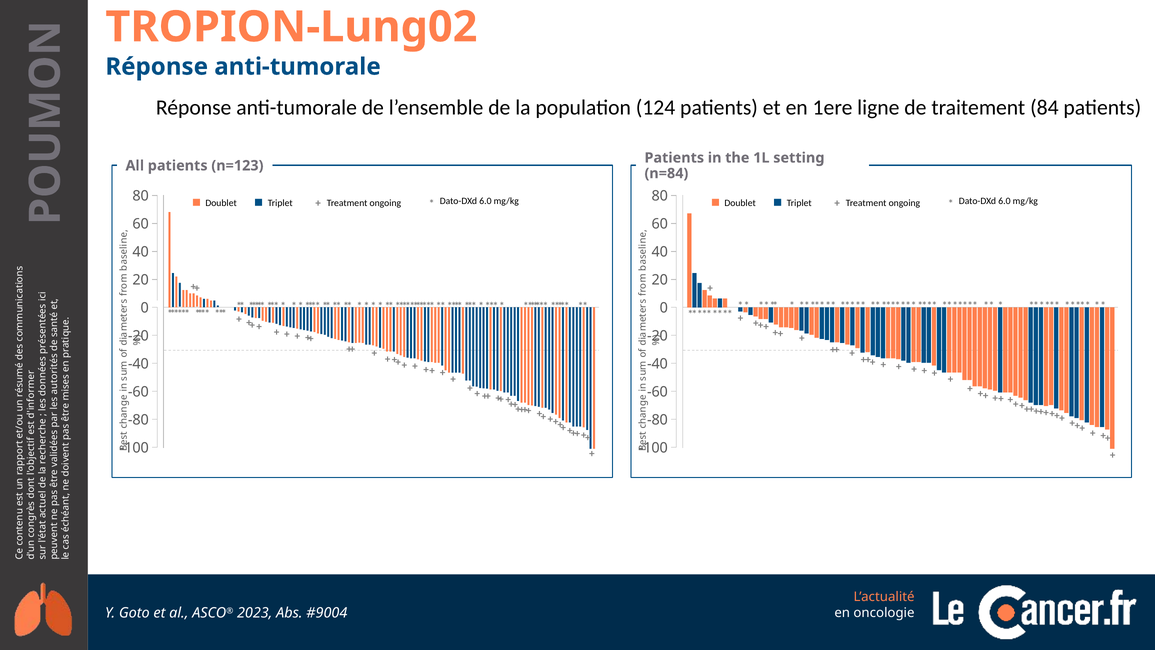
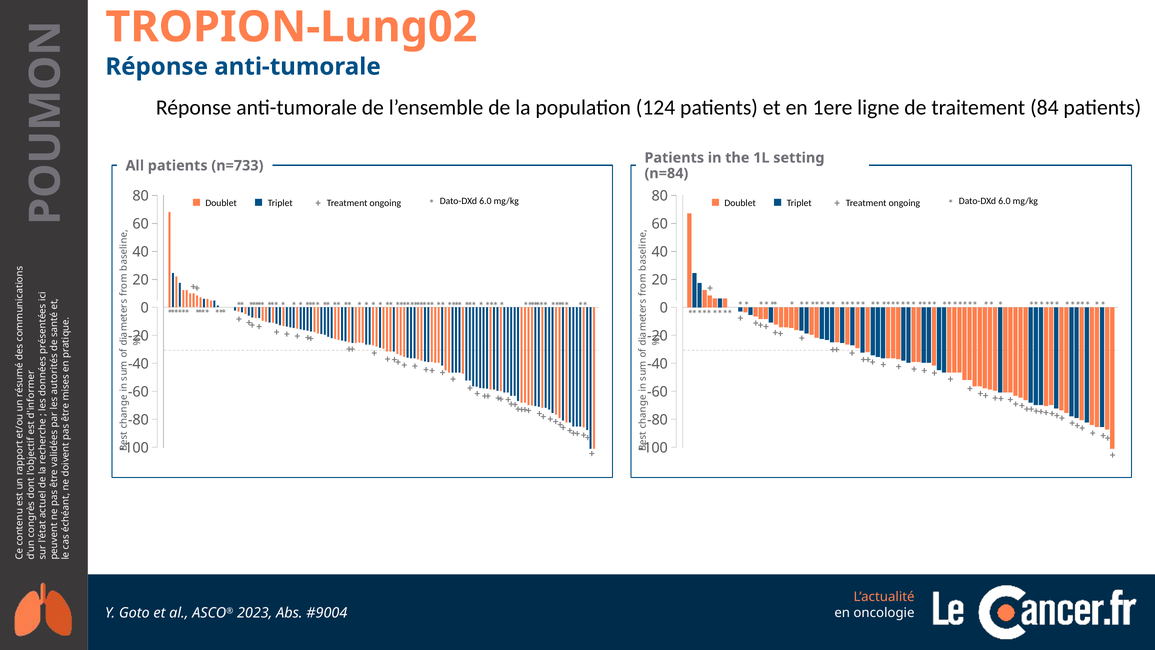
n=123: n=123 -> n=733 (237, 166)
